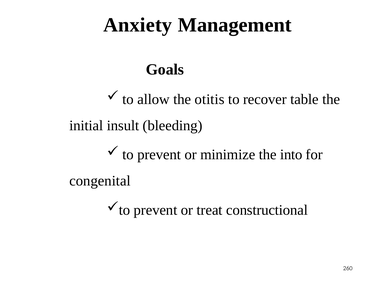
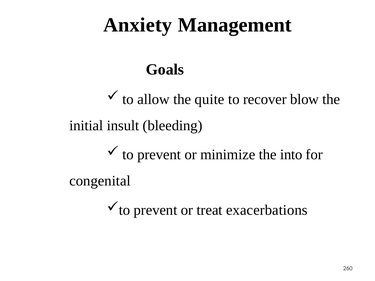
otitis: otitis -> quite (210, 99)
table: table -> blow (305, 99)
constructional: constructional -> exacerbations (267, 210)
